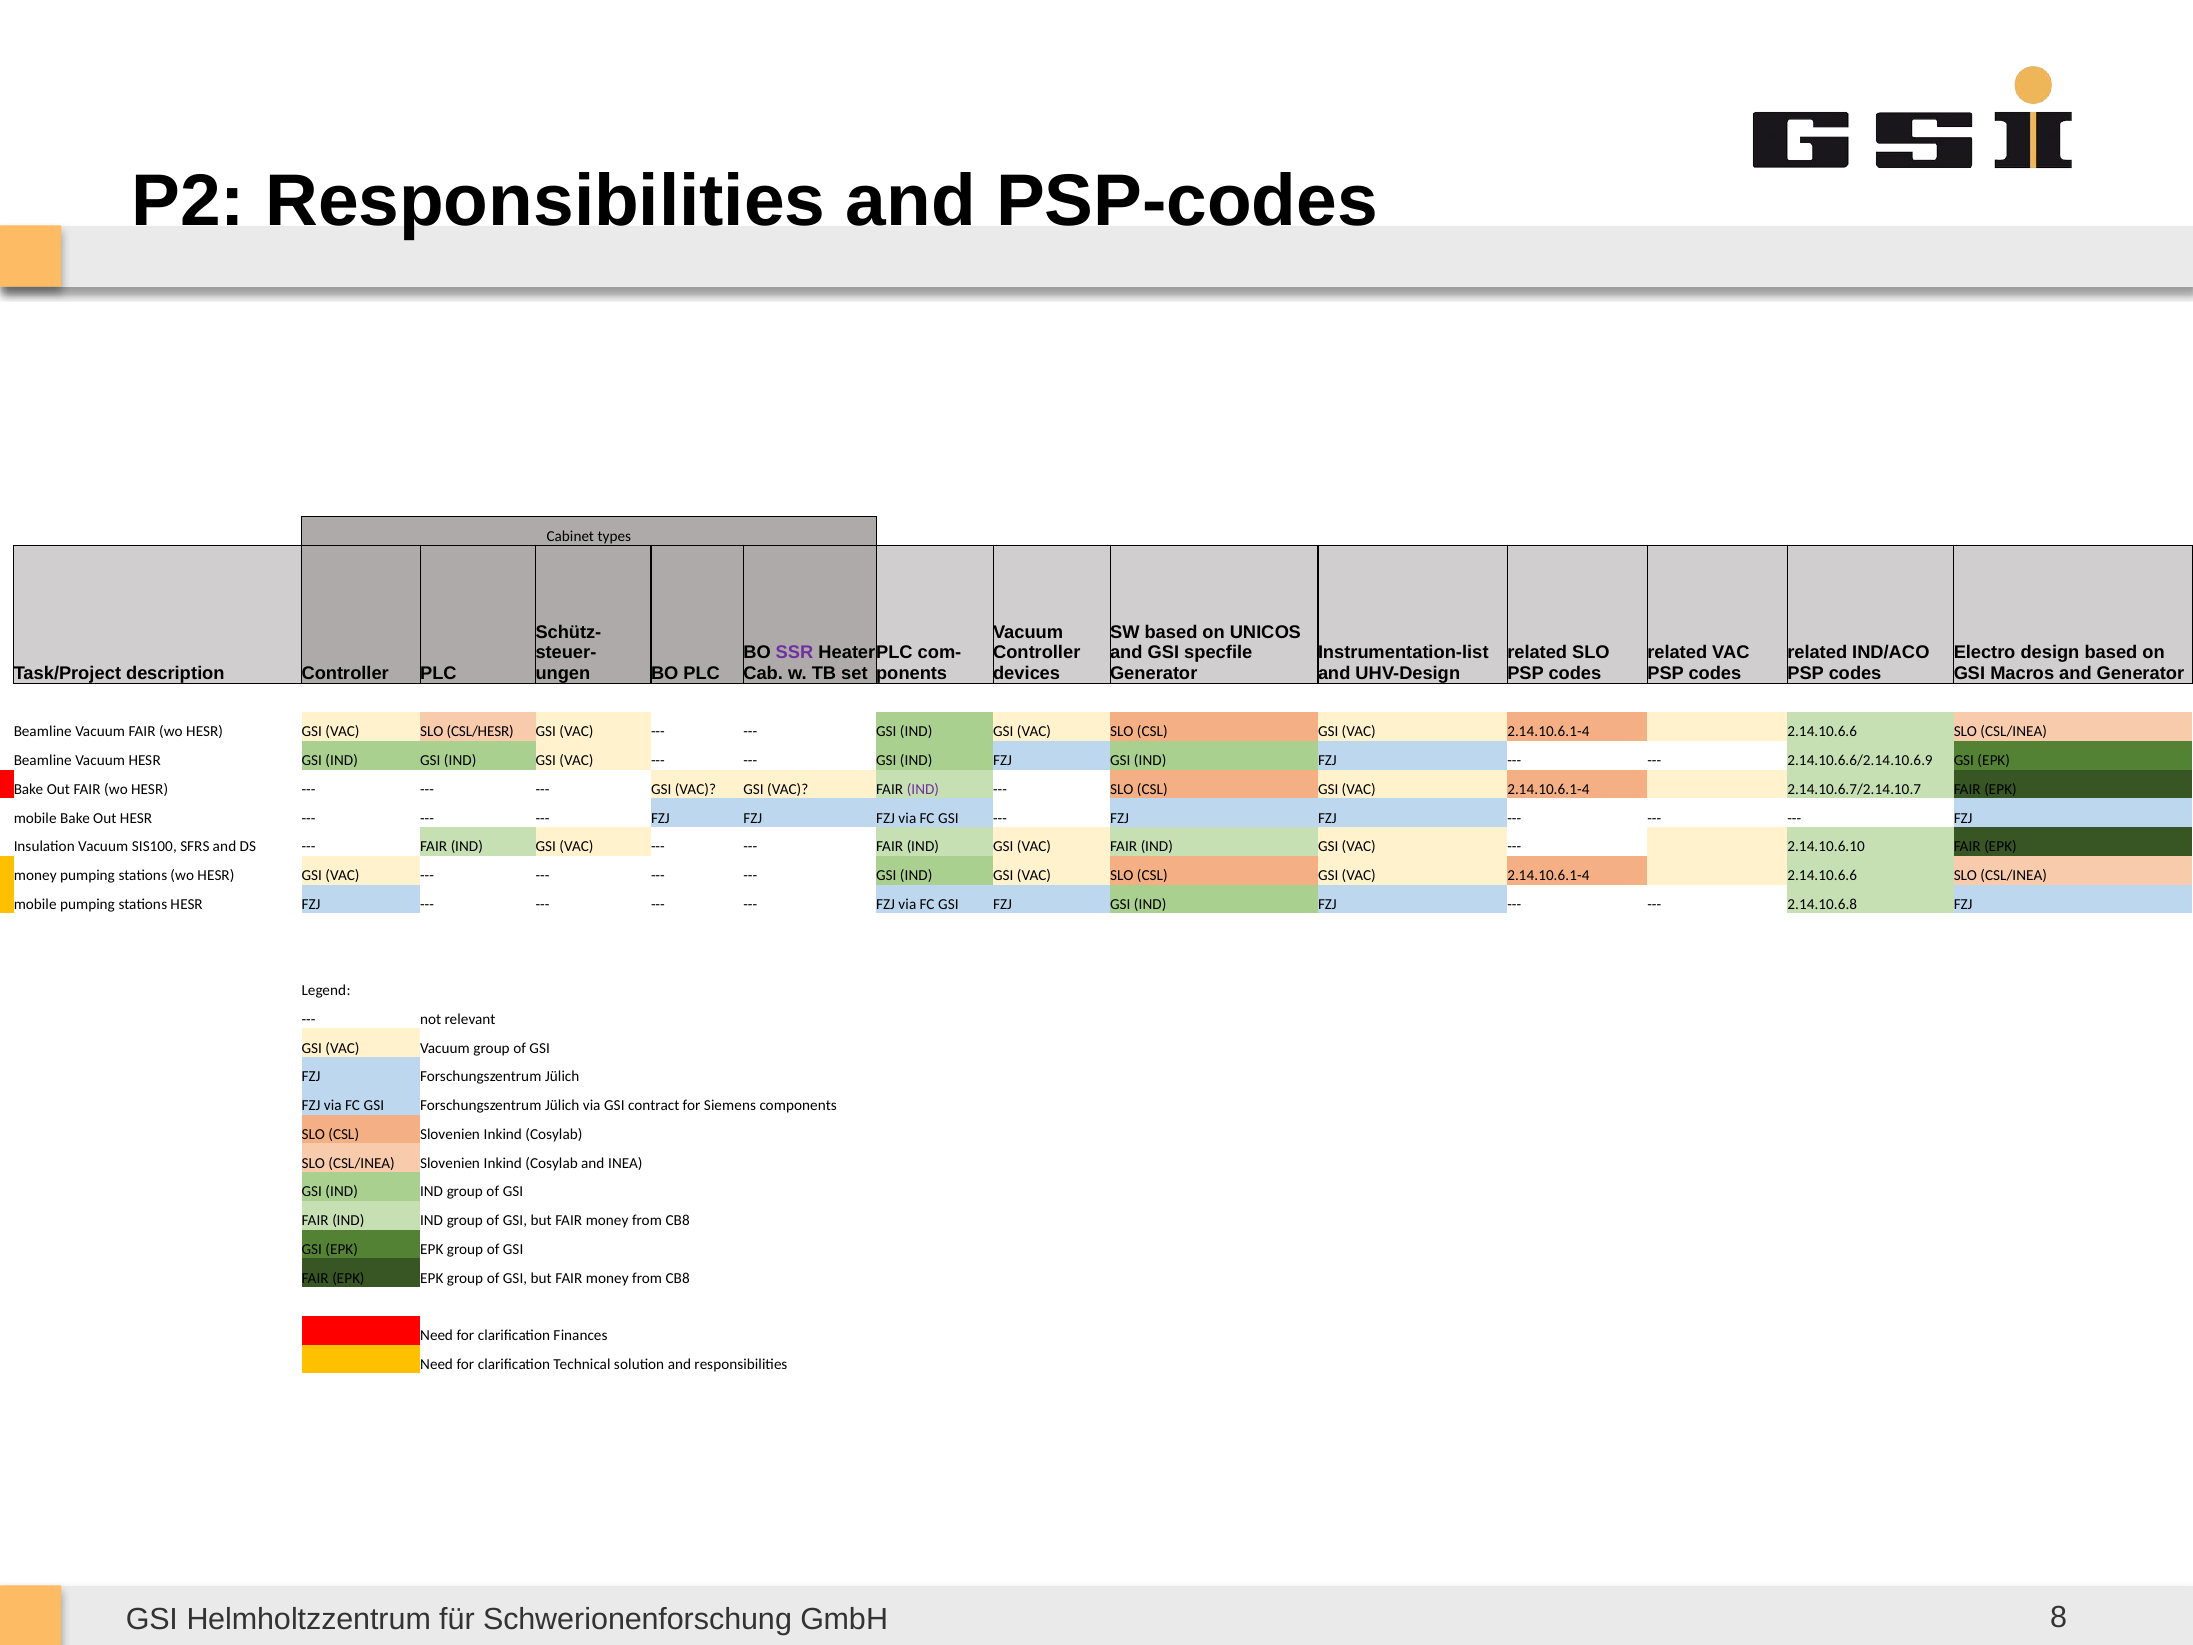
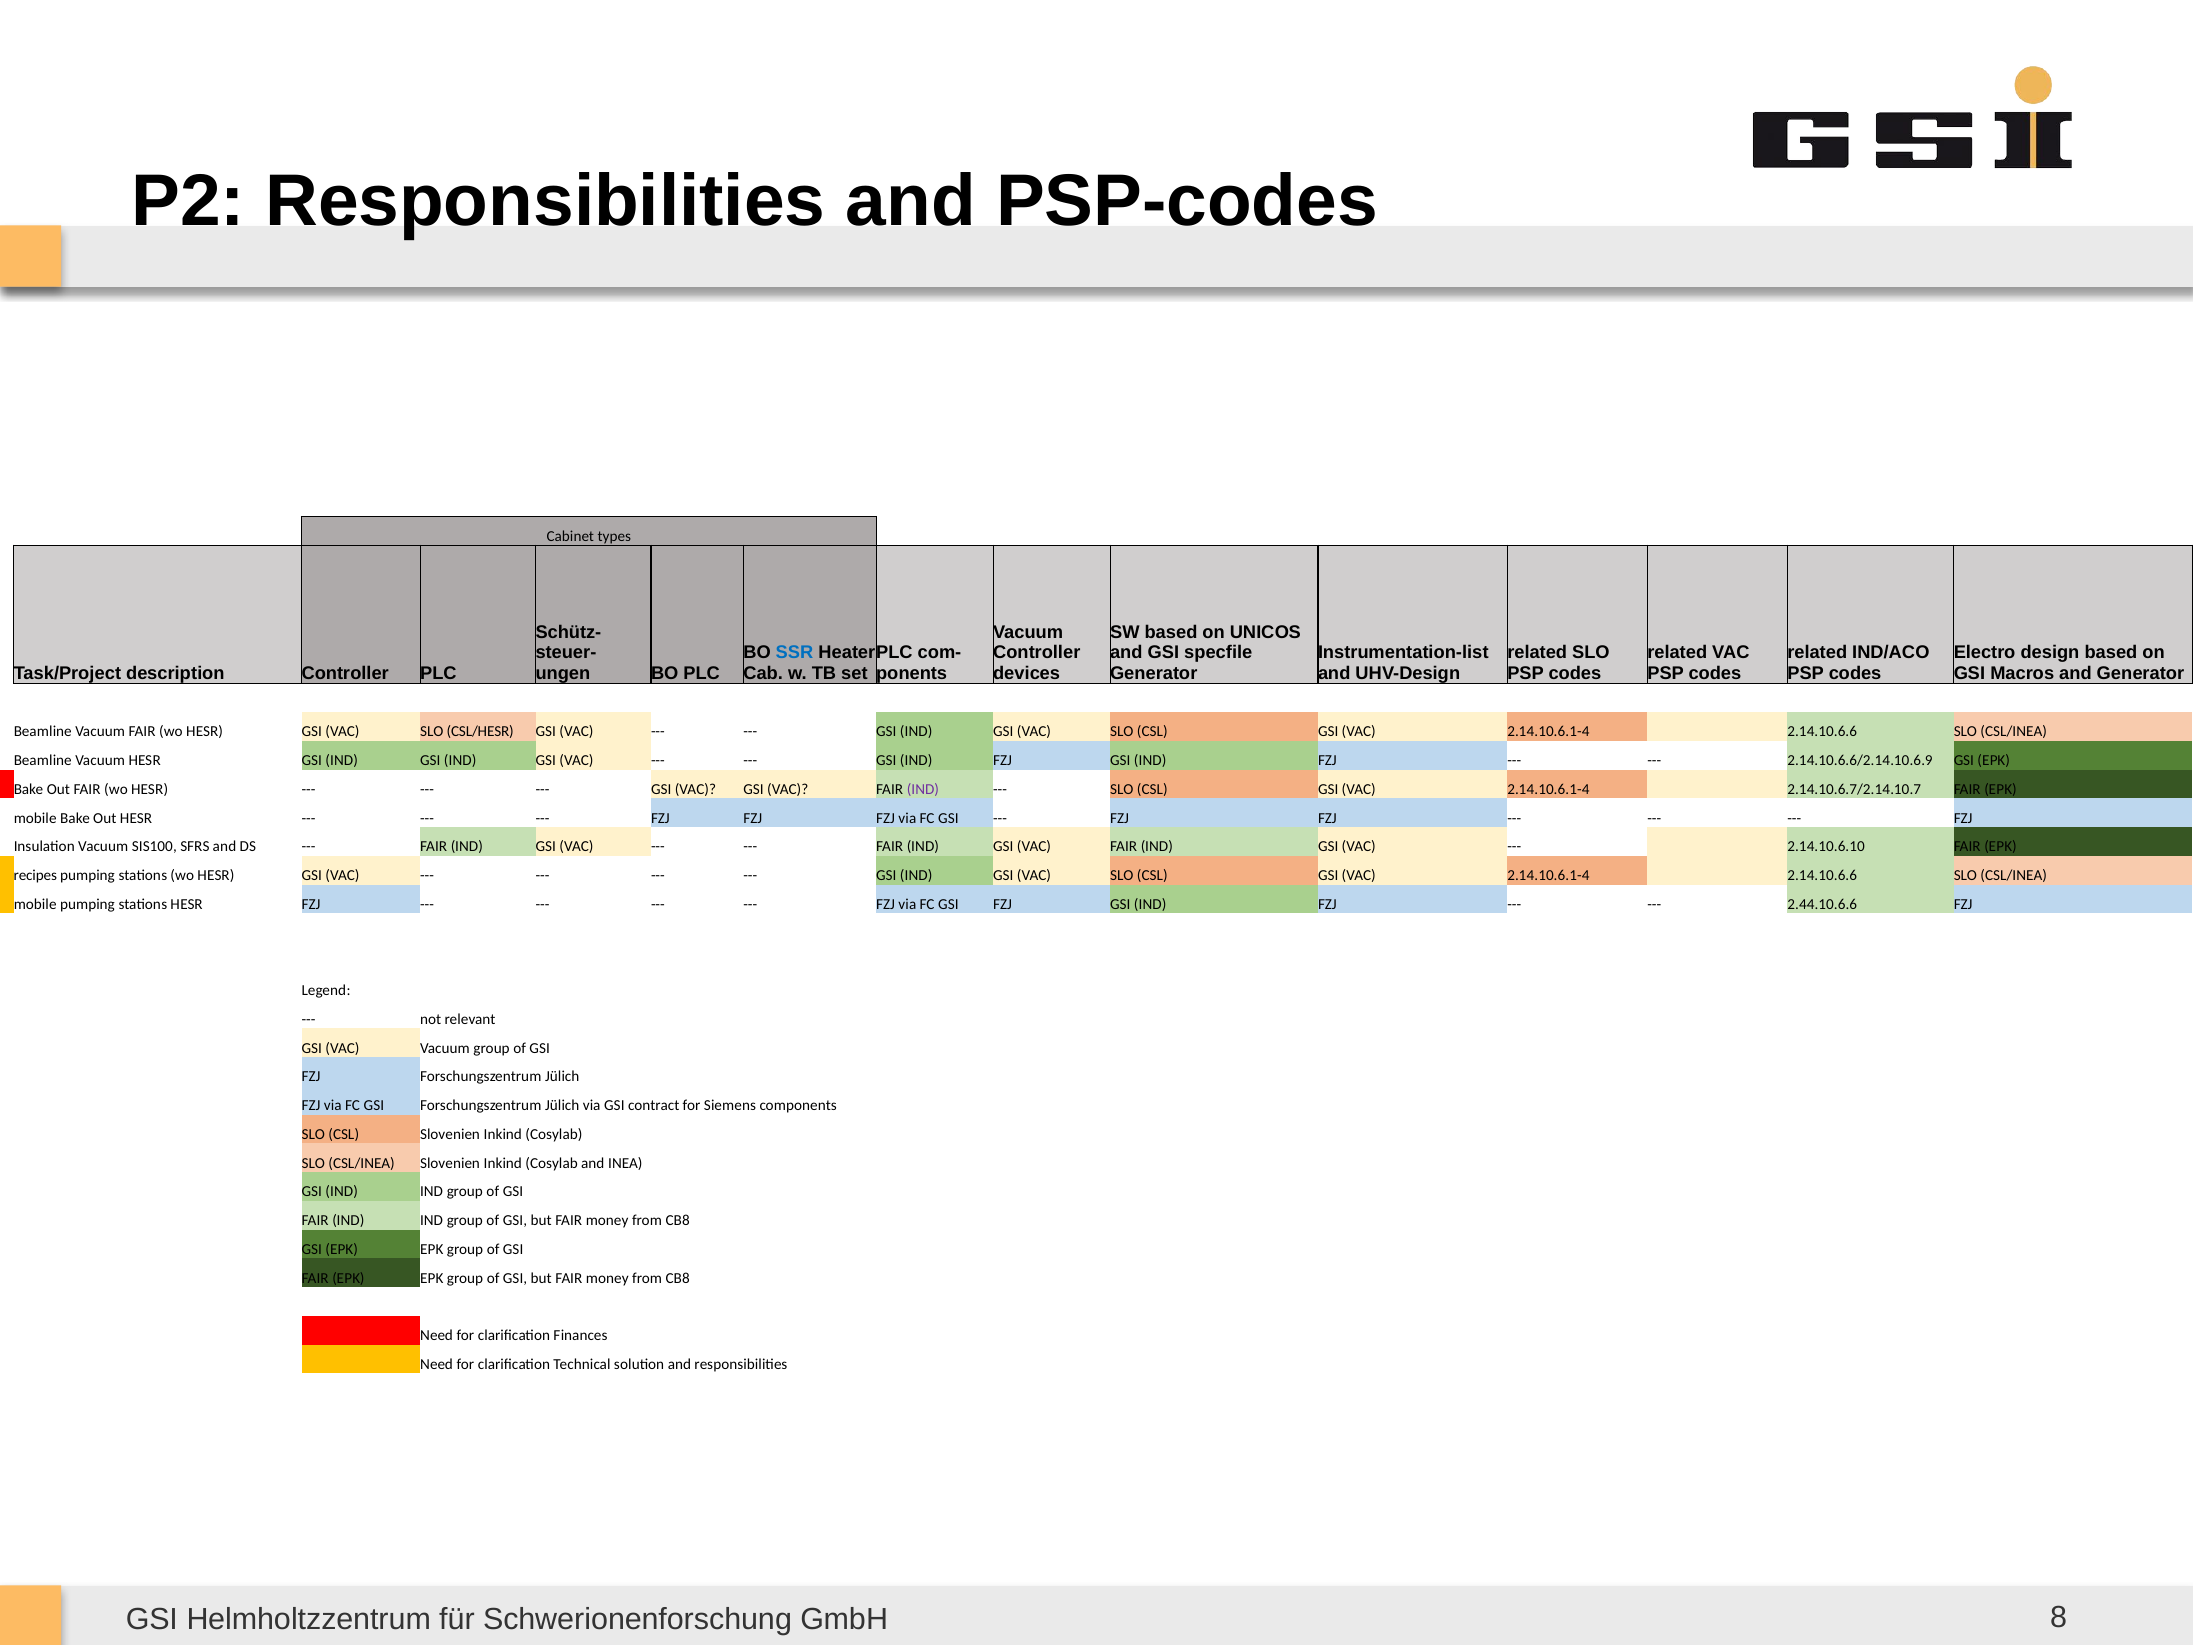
SSR colour: purple -> blue (795, 653)
money: money -> recipes (35, 875)
2.14.10.6.8: 2.14.10.6.8 -> 2.44.10.6.6 (1822, 904)
